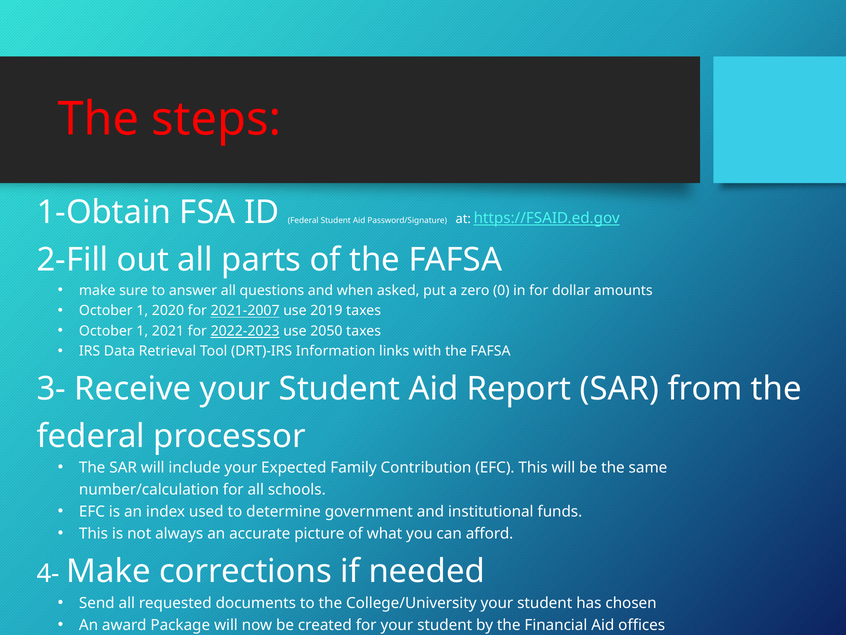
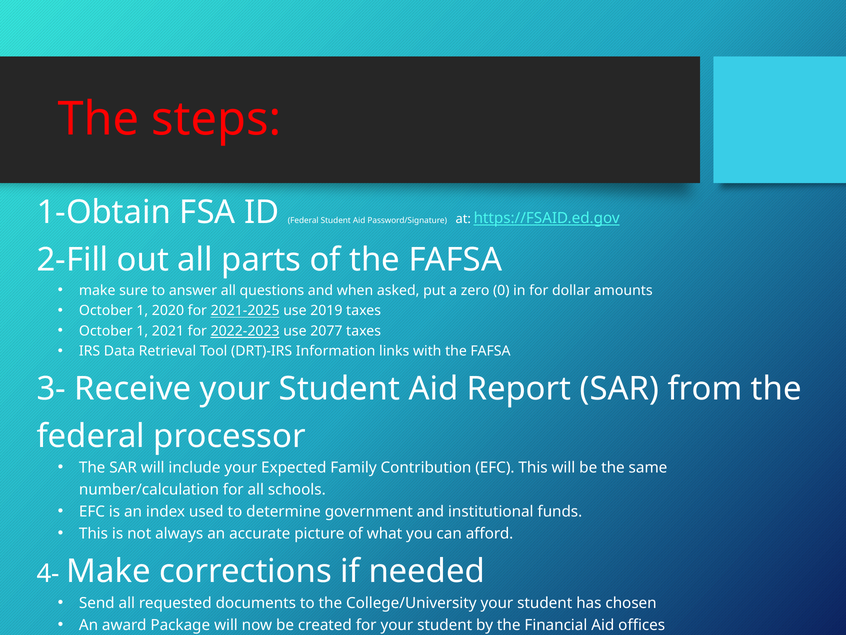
2021-2007: 2021-2007 -> 2021-2025 (245, 311)
2050: 2050 -> 2077 (326, 331)
